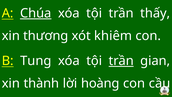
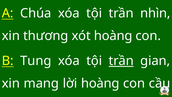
Chúa underline: present -> none (36, 13)
thấy: thấy -> nhìn (155, 13)
xót khiêm: khiêm -> hoàng (113, 36)
thành: thành -> mang (41, 83)
